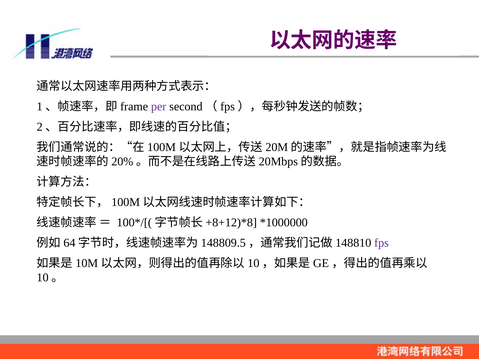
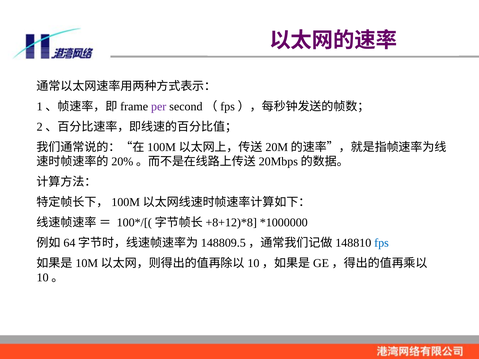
fps colour: purple -> blue (381, 243)
